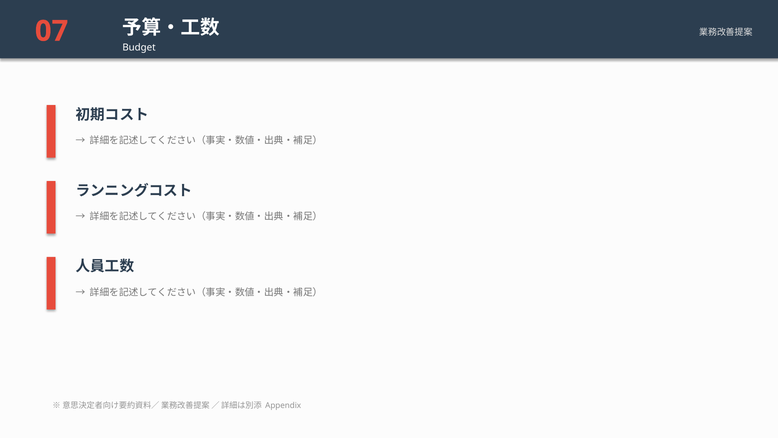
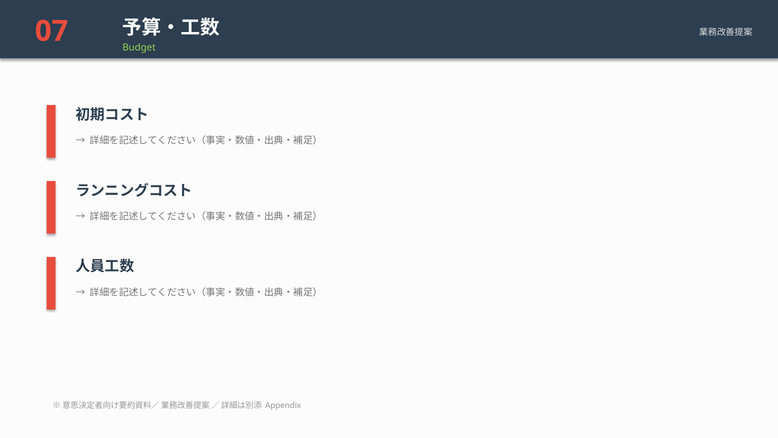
Budget colour: white -> light green (139, 47)
